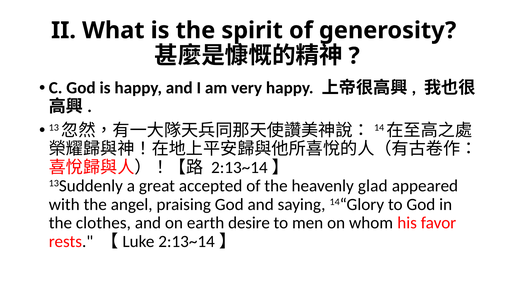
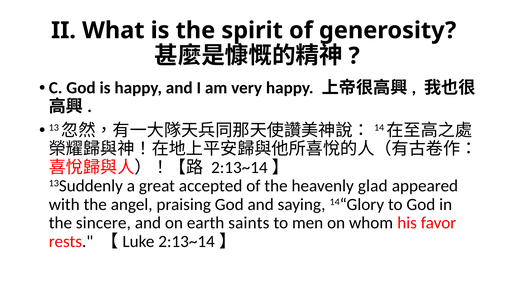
clothes: clothes -> sincere (103, 223)
desire: desire -> saints (249, 223)
